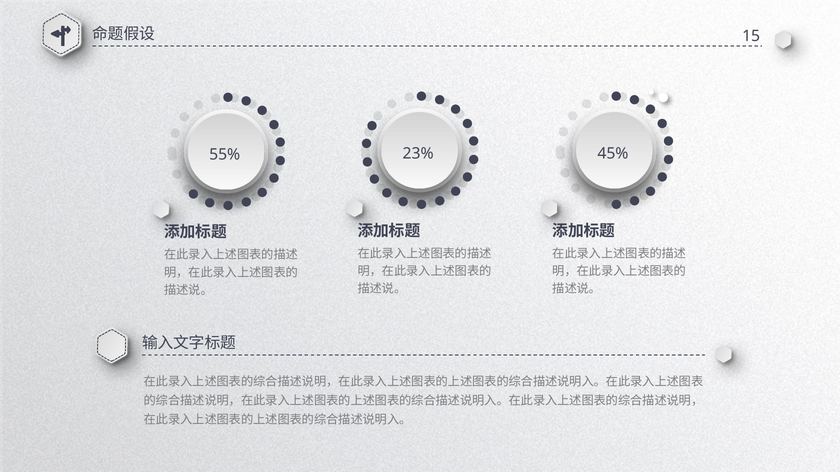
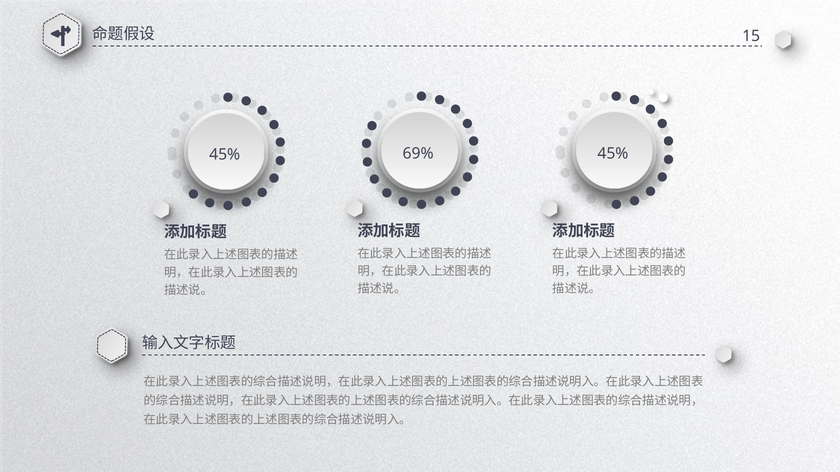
23%: 23% -> 69% (418, 154)
55%: 55% -> 45% (225, 155)
